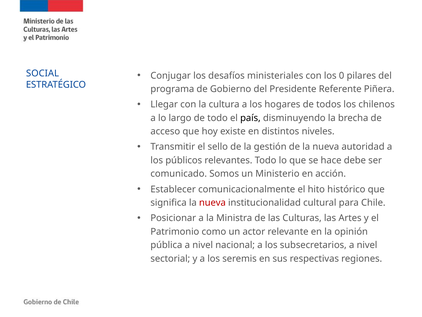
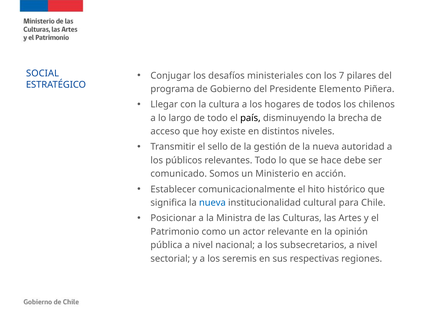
0: 0 -> 7 (342, 76)
Referente: Referente -> Elemento (340, 89)
nueva colour: red -> blue (212, 202)
